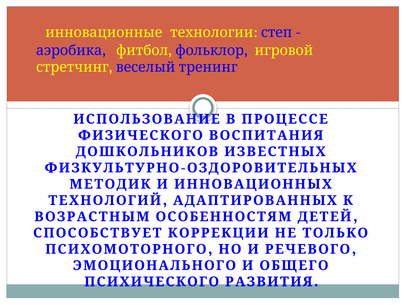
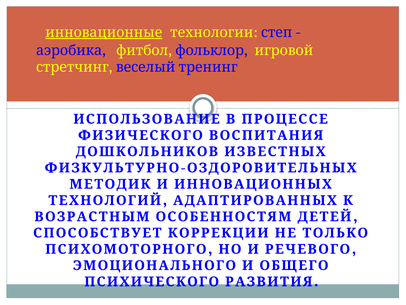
инновационные underline: none -> present (104, 32)
